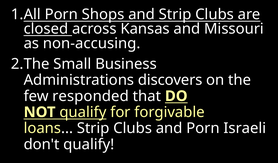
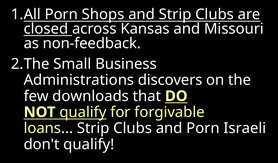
non-accusing: non-accusing -> non-feedback (92, 43)
responded: responded -> downloads (91, 96)
